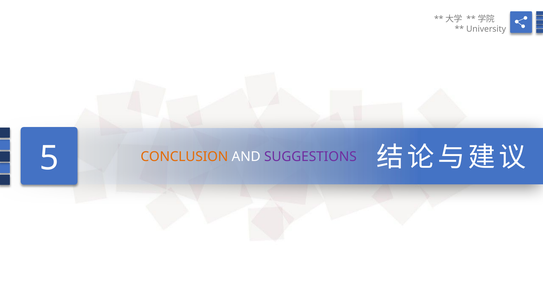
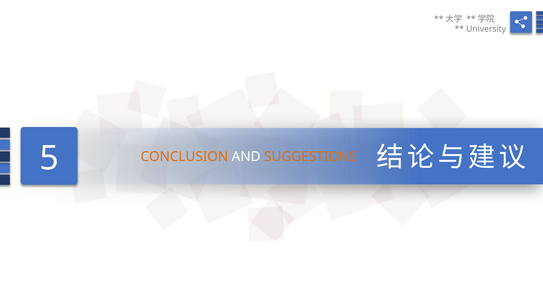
SUGGESTIONS colour: purple -> orange (310, 157)
